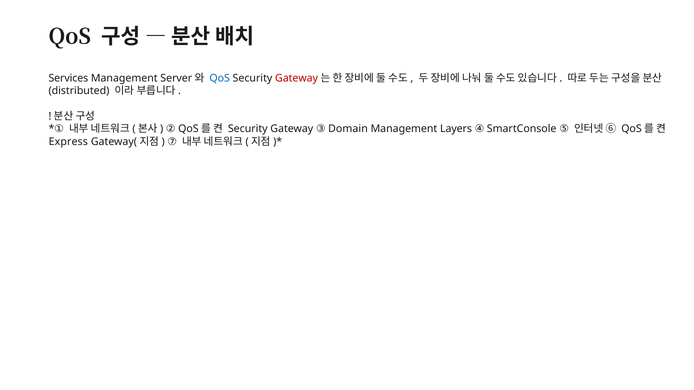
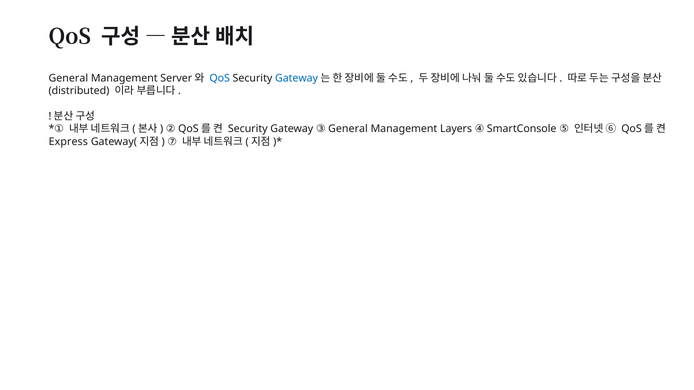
Services: Services -> General (68, 78)
Gateway colour: red -> blue (297, 78)
Gateway Domain: Domain -> General (348, 129)
